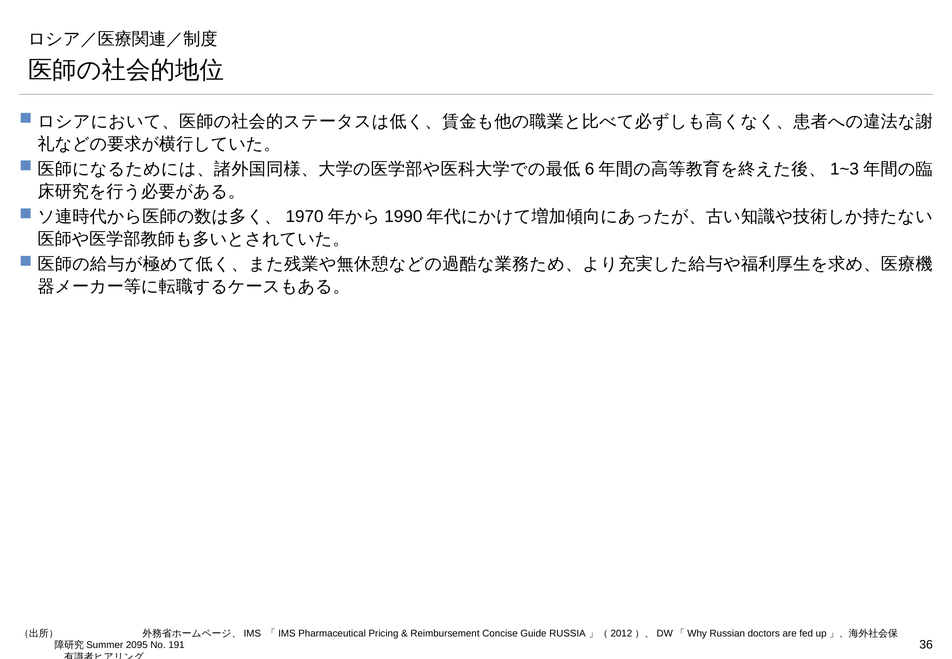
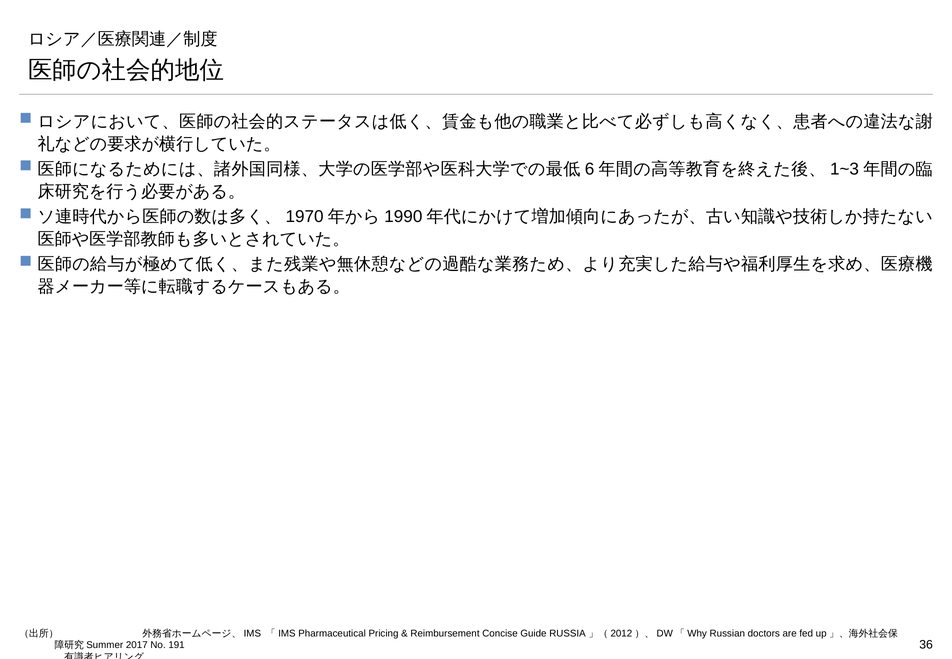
2095: 2095 -> 2017 (137, 645)
